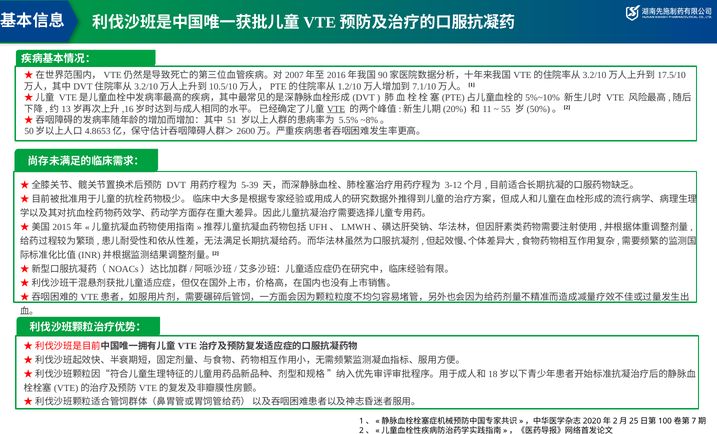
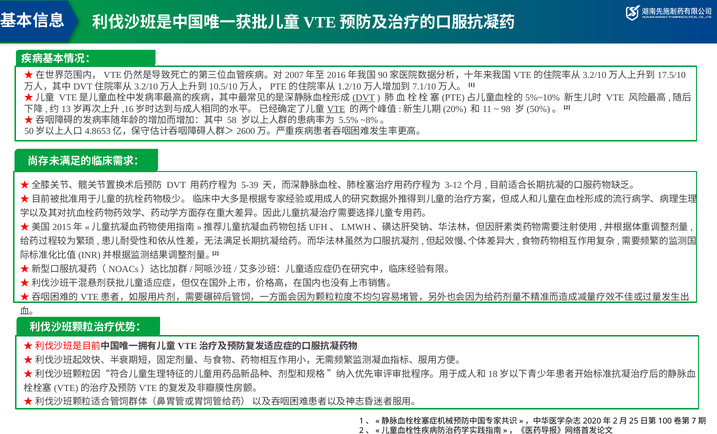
DVT underline: none -> present (364, 98)
55: 55 -> 98 (506, 109)
51: 51 -> 58 (232, 120)
